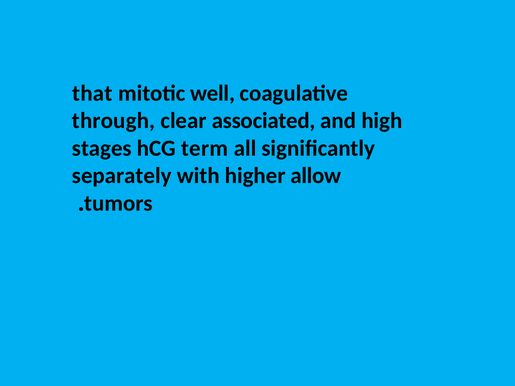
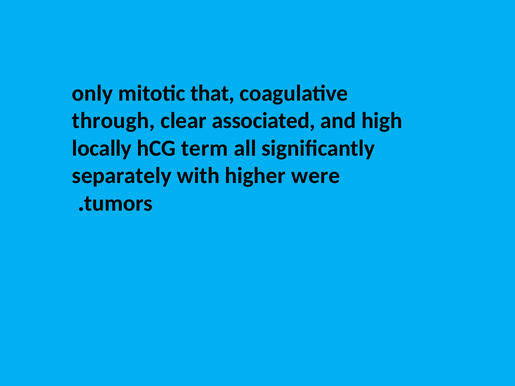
that: that -> only (92, 93)
well: well -> that (213, 93)
stages: stages -> locally (102, 148)
allow: allow -> were (316, 176)
